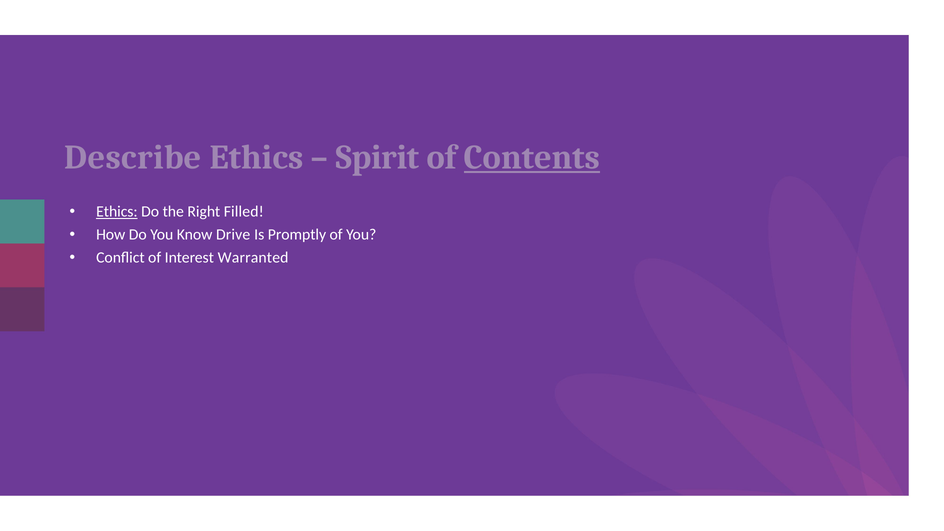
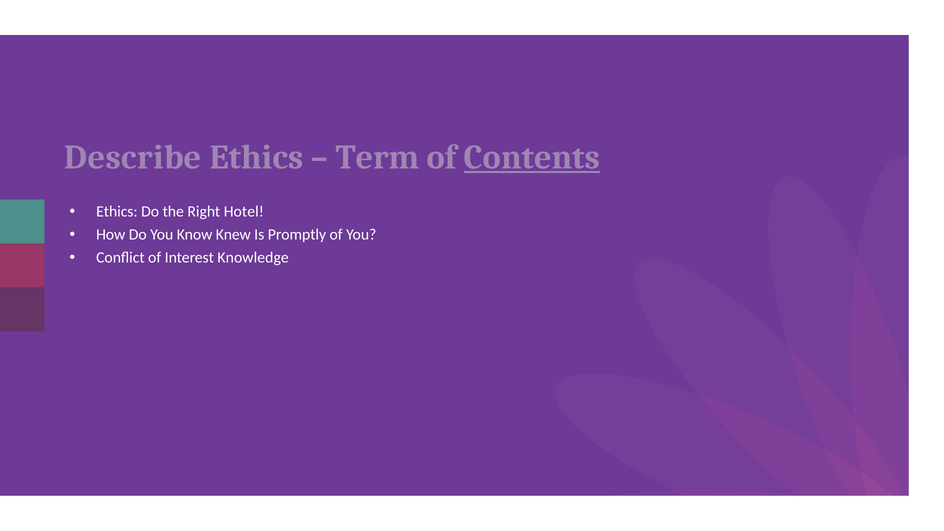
Spirit: Spirit -> Term (377, 157)
Ethics underline: present -> none (117, 212)
Filled: Filled -> Hotel (244, 212)
Drive: Drive -> Knew (233, 235)
Warranted: Warranted -> Knowledge (253, 258)
